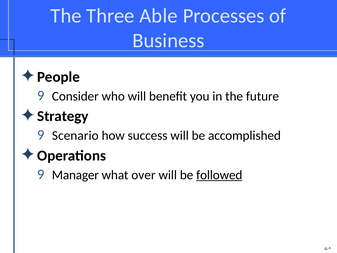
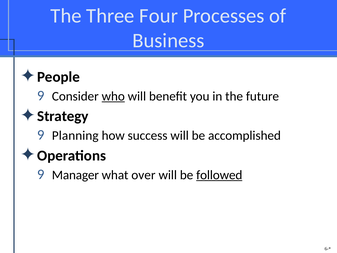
Able: Able -> Four (159, 16)
who underline: none -> present (113, 96)
Scenario: Scenario -> Planning (75, 135)
